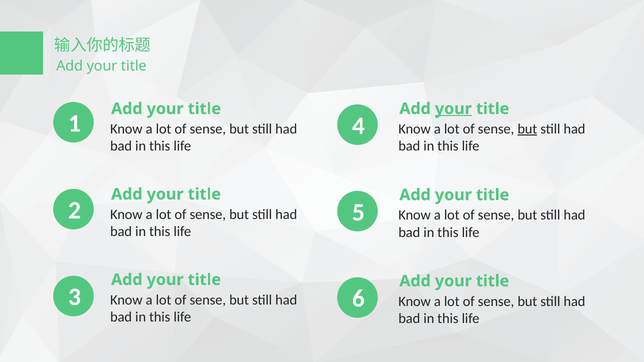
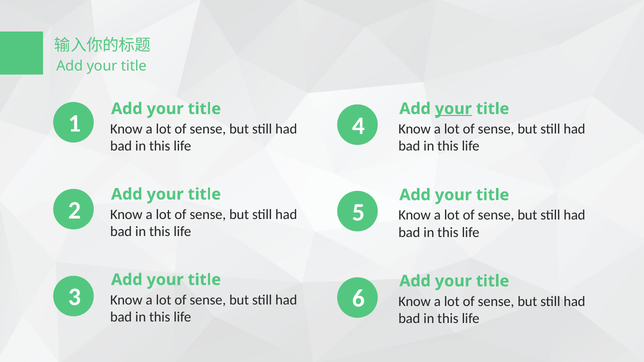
but underline: present -> none (527, 129)
